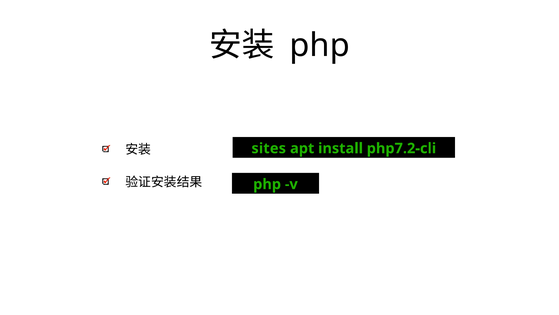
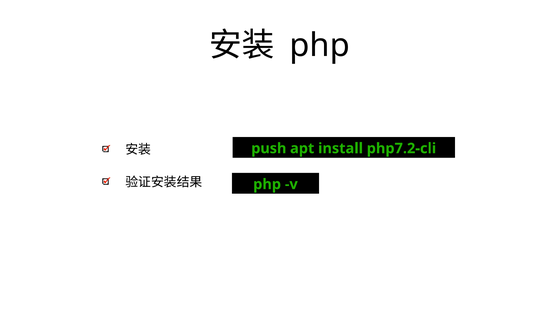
sites: sites -> push (269, 148)
